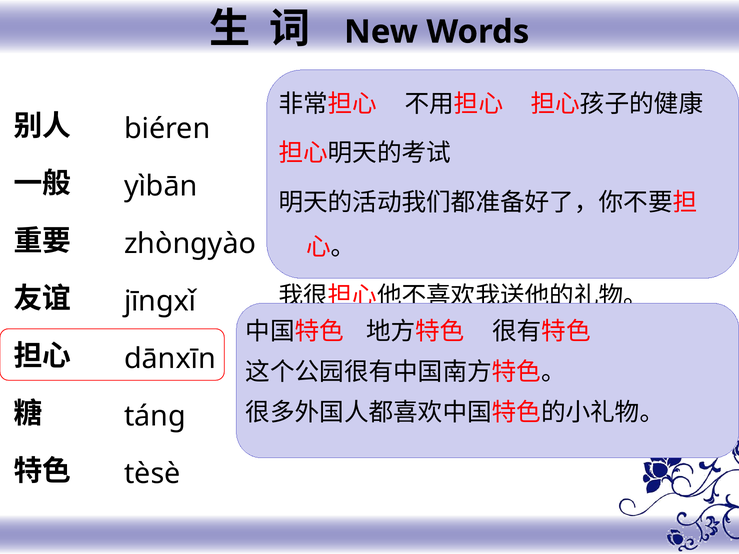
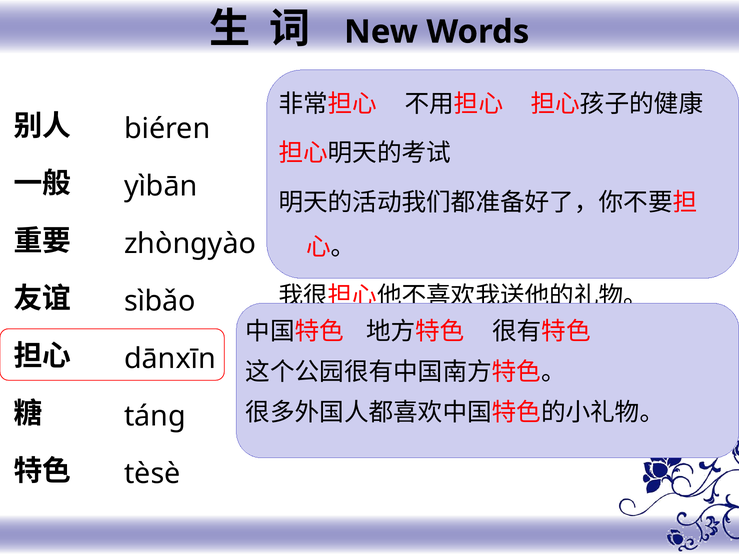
jīngxǐ: jīngxǐ -> sìbǎo (160, 301)
